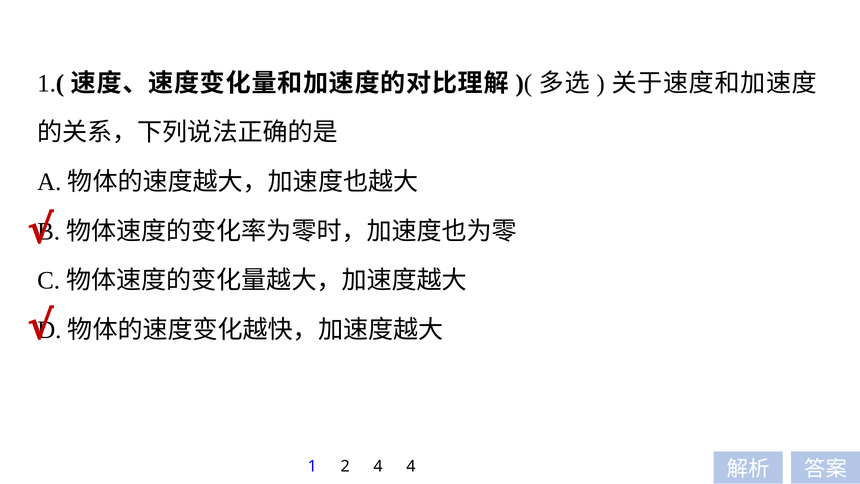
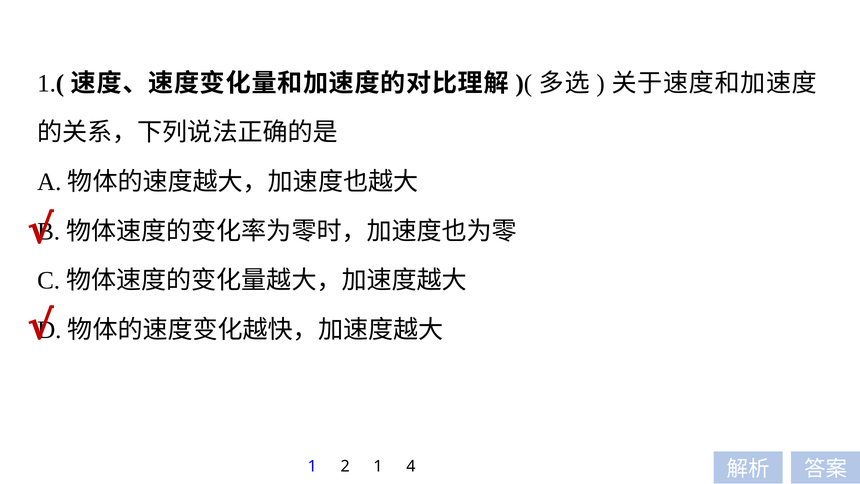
2 4: 4 -> 1 (378, 467)
